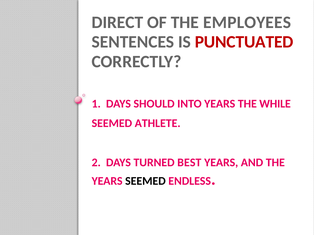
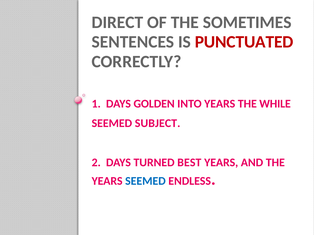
EMPLOYEES: EMPLOYEES -> SOMETIMES (247, 22)
SHOULD: SHOULD -> GOLDEN (154, 104)
ATHLETE: ATHLETE -> SUBJECT (158, 124)
SEEMED colour: black -> blue (145, 181)
